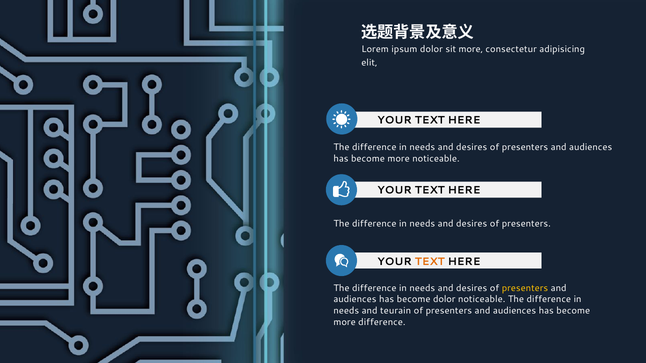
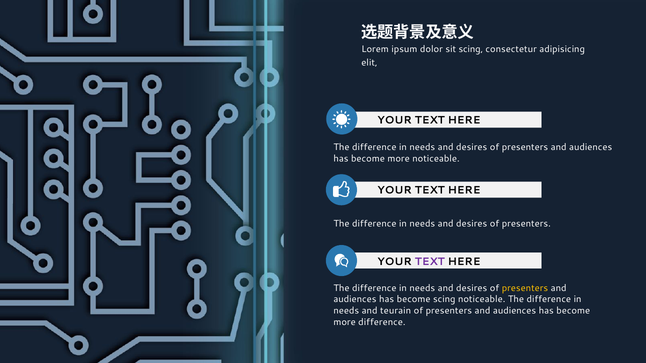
sit more: more -> scing (471, 49)
TEXT colour: orange -> purple (430, 262)
become dolor: dolor -> scing (444, 300)
